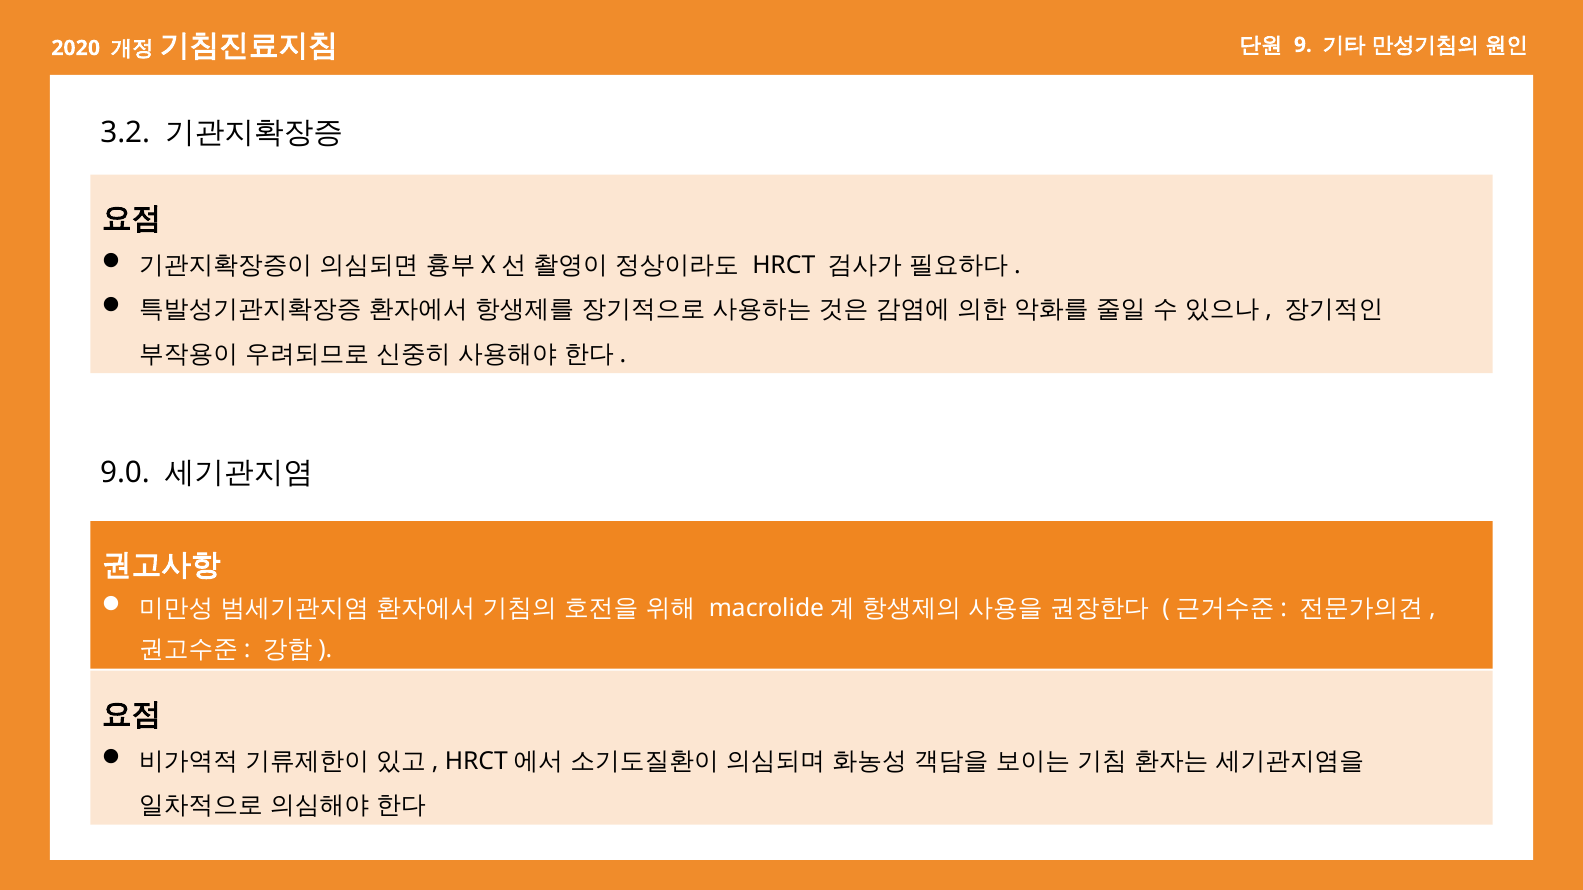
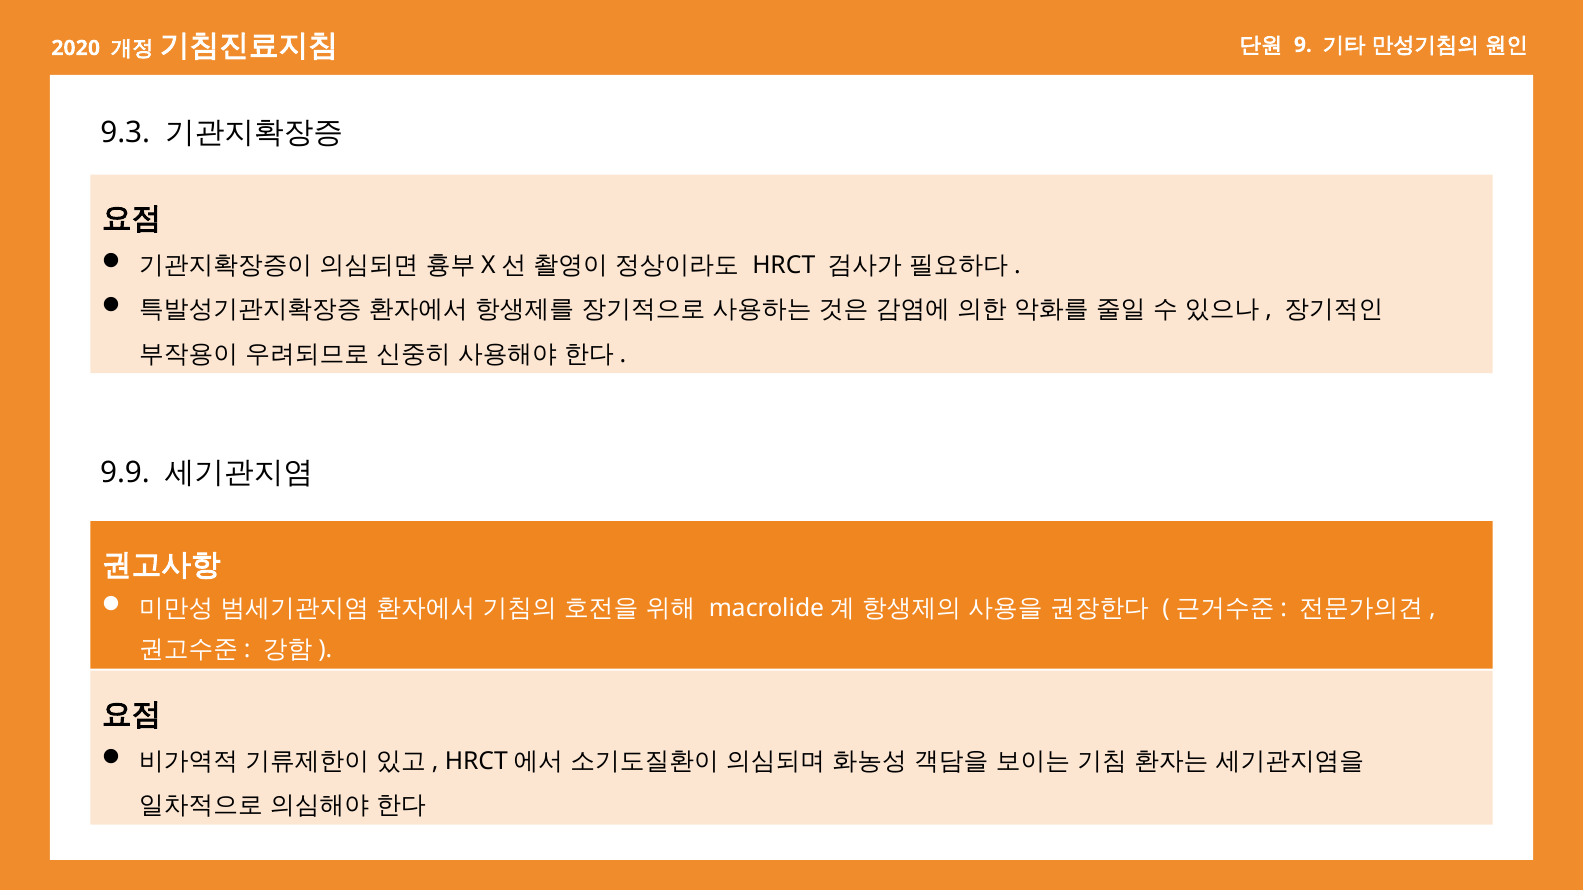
3.2: 3.2 -> 9.3 (125, 133)
9.0: 9.0 -> 9.9 (125, 473)
